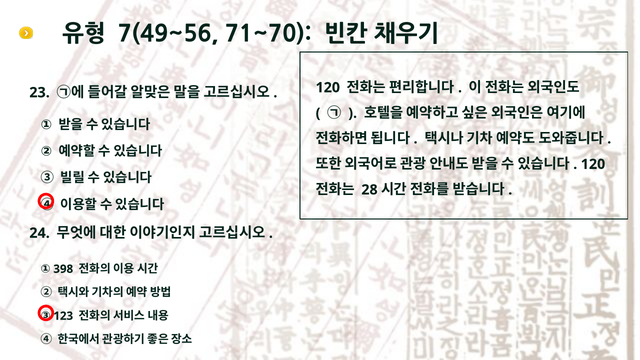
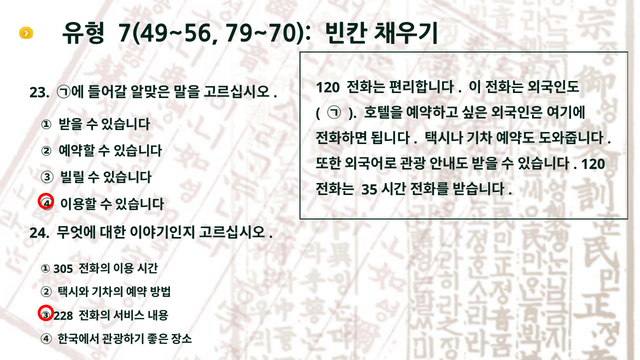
71~70: 71~70 -> 79~70 (268, 34)
28: 28 -> 35 (370, 190)
398: 398 -> 305 (63, 269)
123: 123 -> 228 (63, 316)
